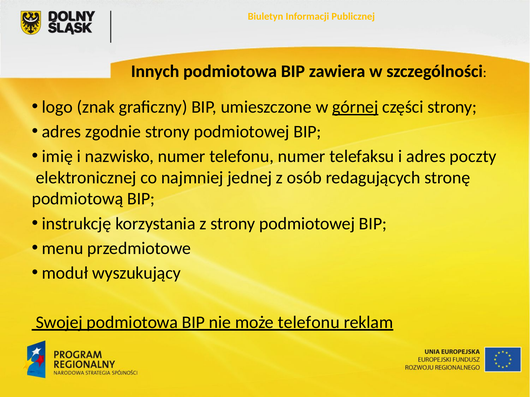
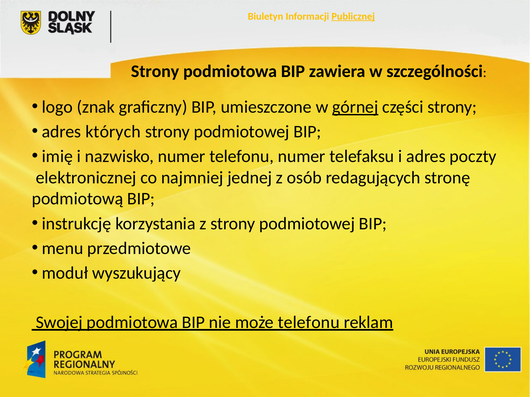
Publicznej underline: none -> present (353, 16)
Innych: Innych -> Strony (155, 71)
zgodnie: zgodnie -> których (113, 132)
